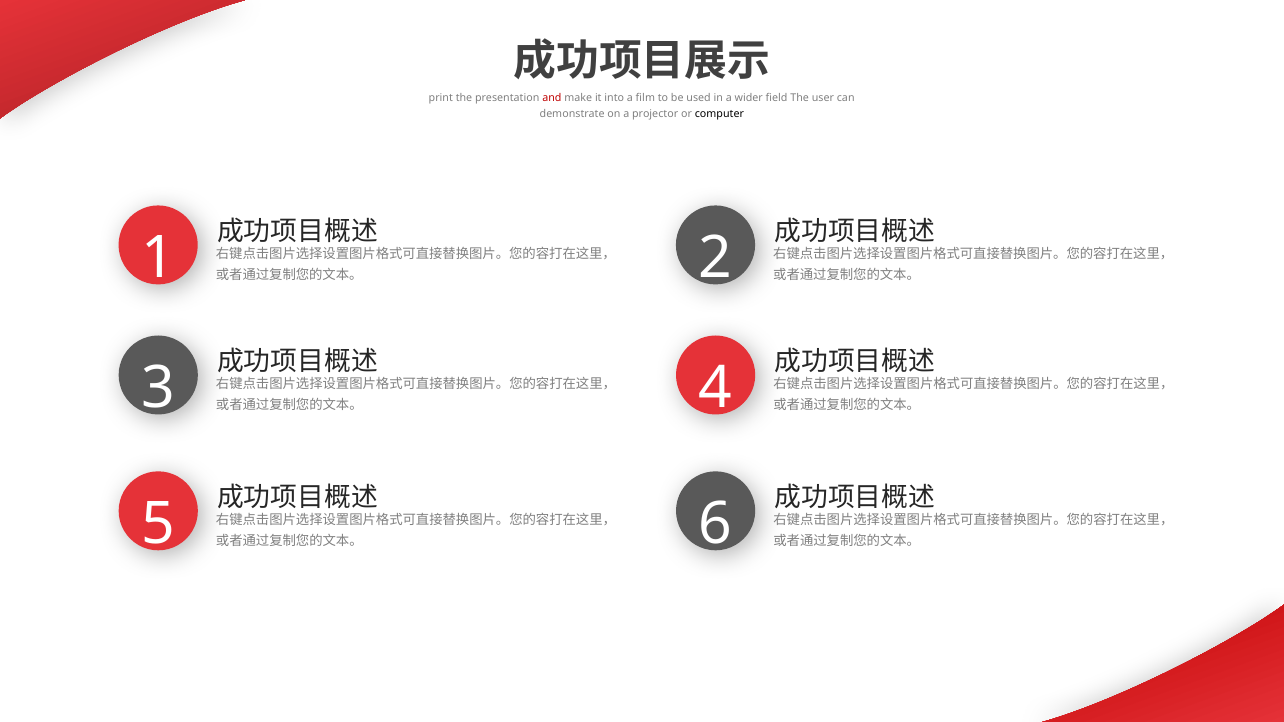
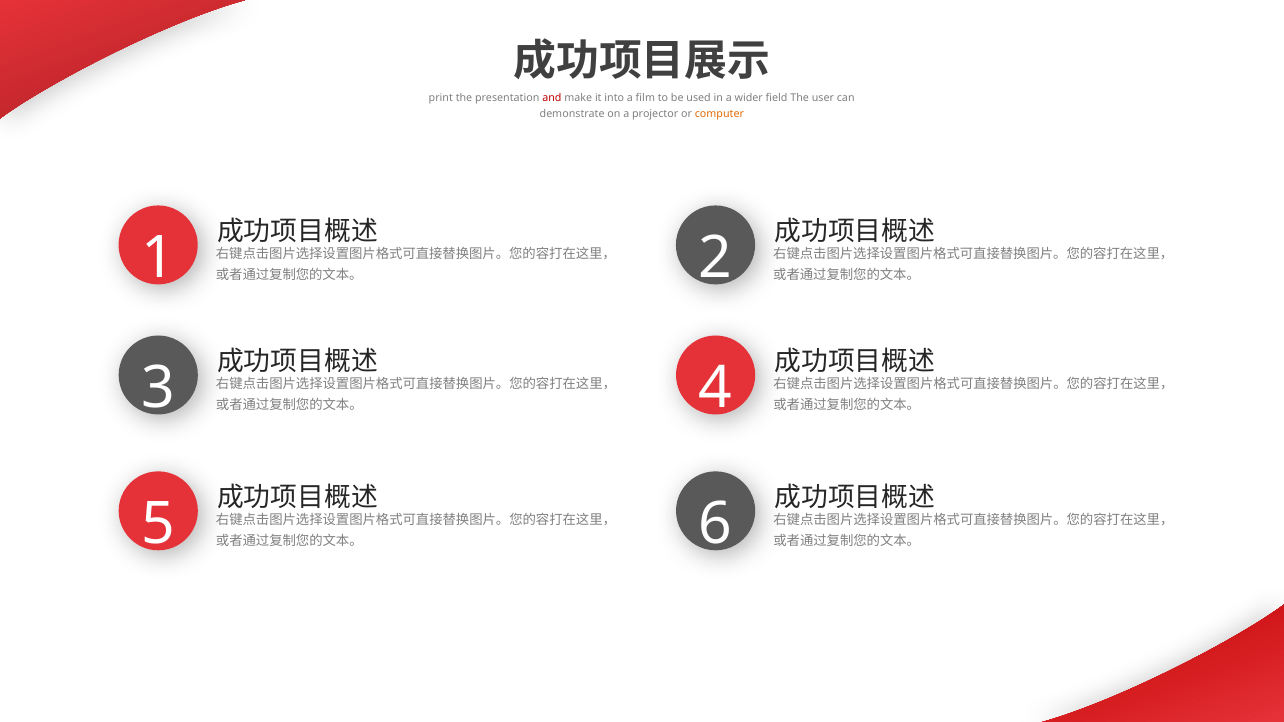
computer colour: black -> orange (719, 114)
